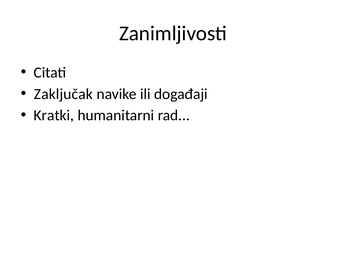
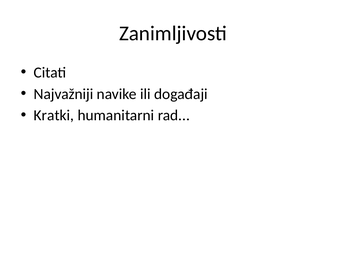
Zaključak: Zaključak -> Najvažniji (64, 94)
